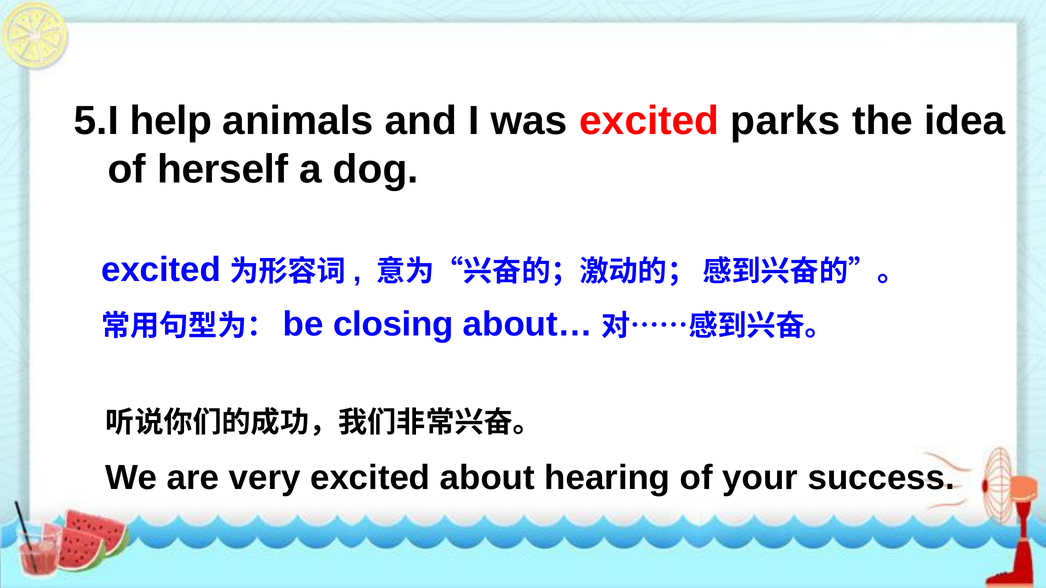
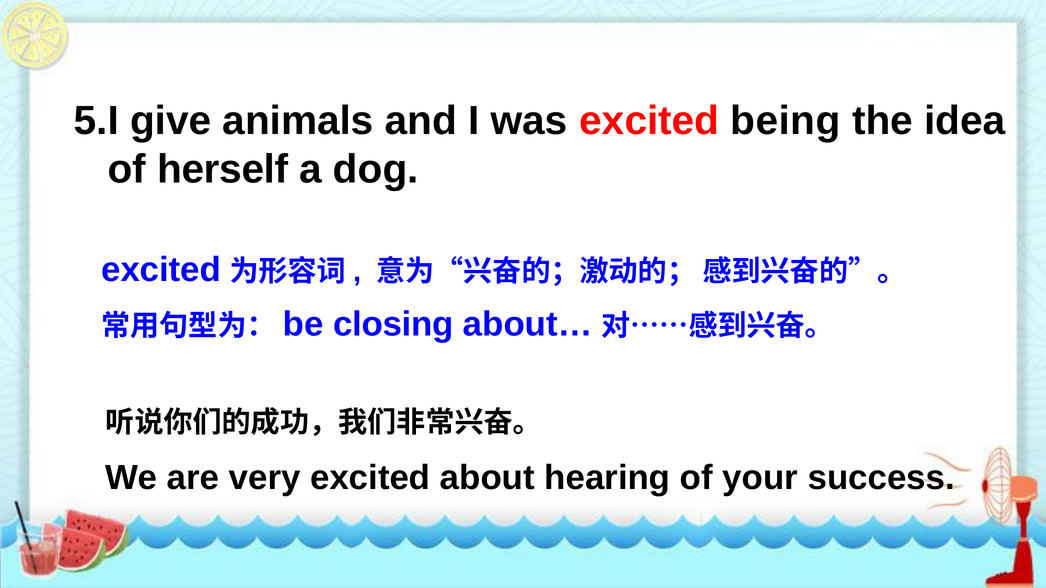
help: help -> give (171, 121)
parks: parks -> being (785, 121)
